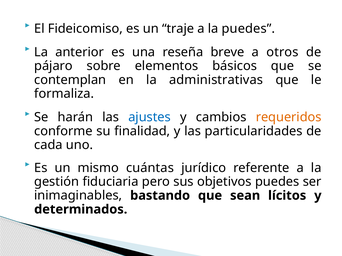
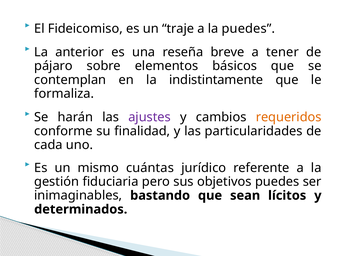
otros: otros -> tener (282, 52)
administrativas: administrativas -> indistintamente (216, 80)
ajustes colour: blue -> purple (150, 117)
